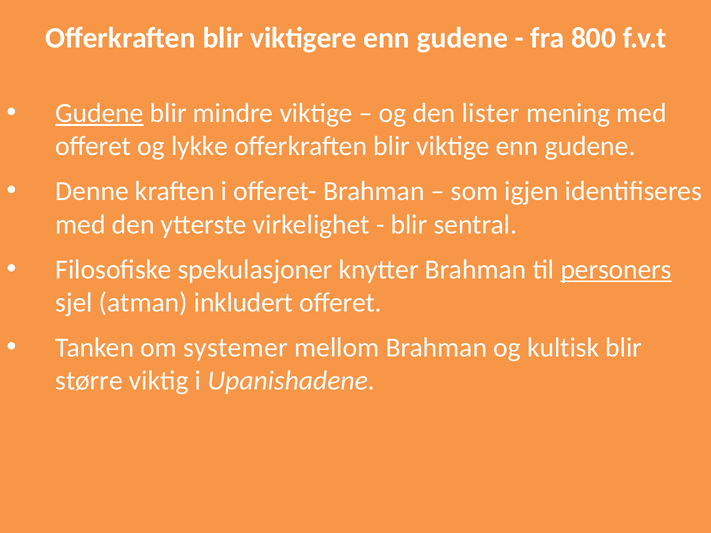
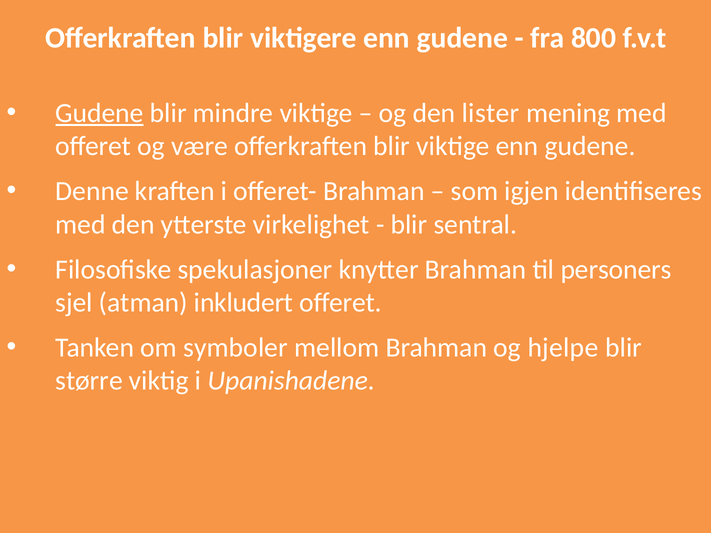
lykke: lykke -> være (200, 146)
personers underline: present -> none (616, 270)
systemer: systemer -> symboler (236, 348)
kultisk: kultisk -> hjelpe (563, 348)
